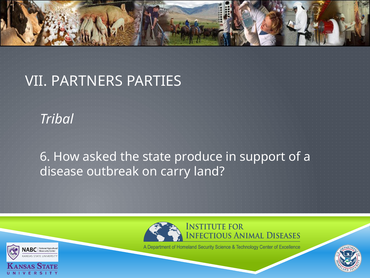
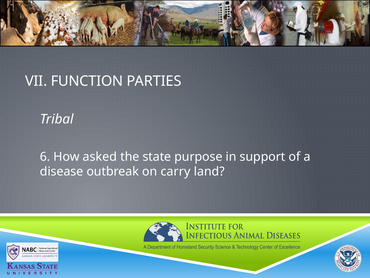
PARTNERS: PARTNERS -> FUNCTION (87, 81)
produce: produce -> purpose (198, 156)
